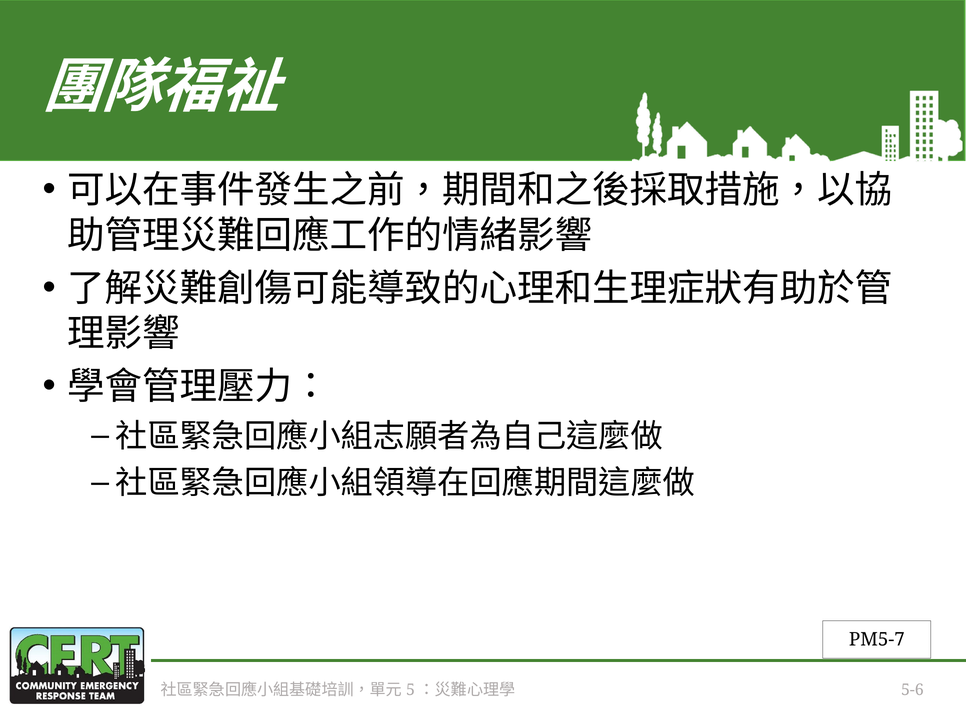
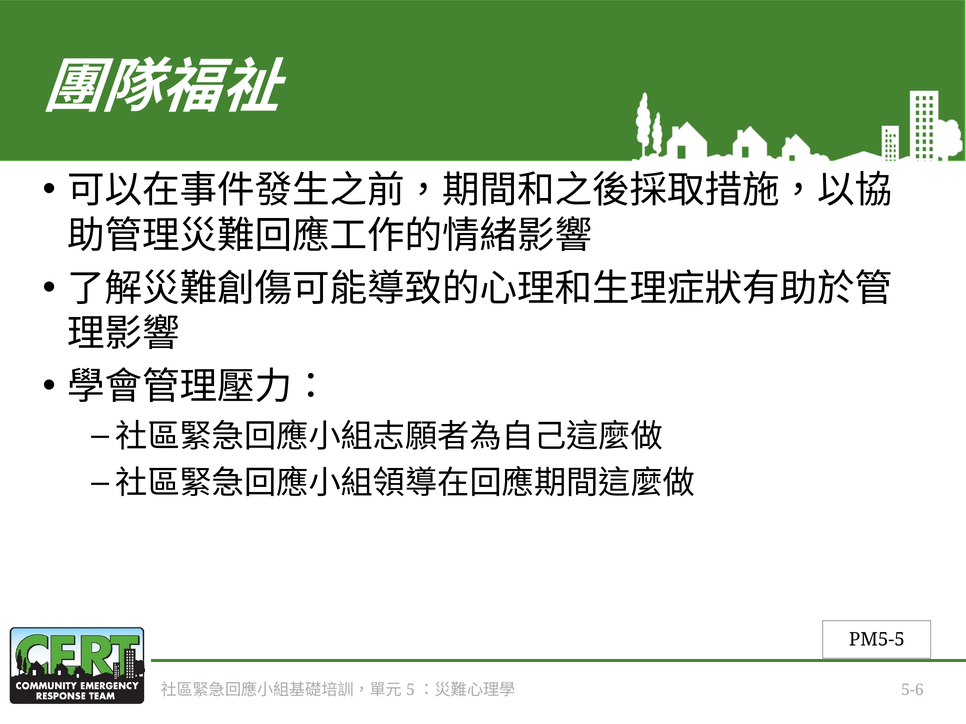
PM5-7: PM5-7 -> PM5-5 (877, 640)
